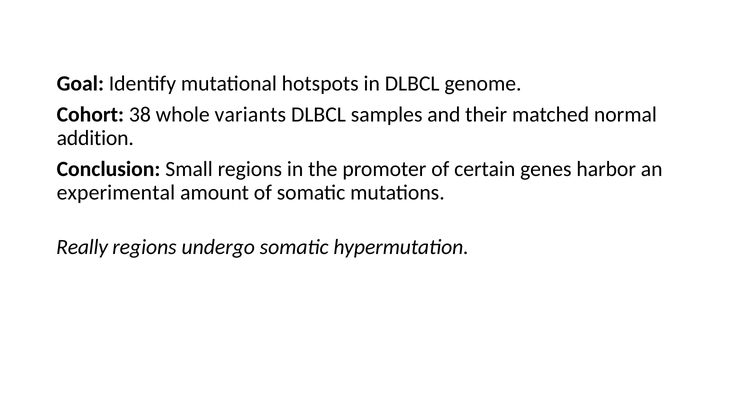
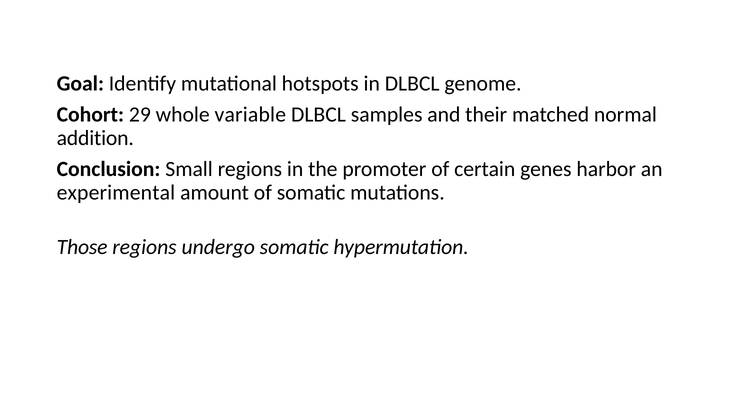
38: 38 -> 29 (140, 115)
variants: variants -> variable (250, 115)
Really: Really -> Those (82, 247)
